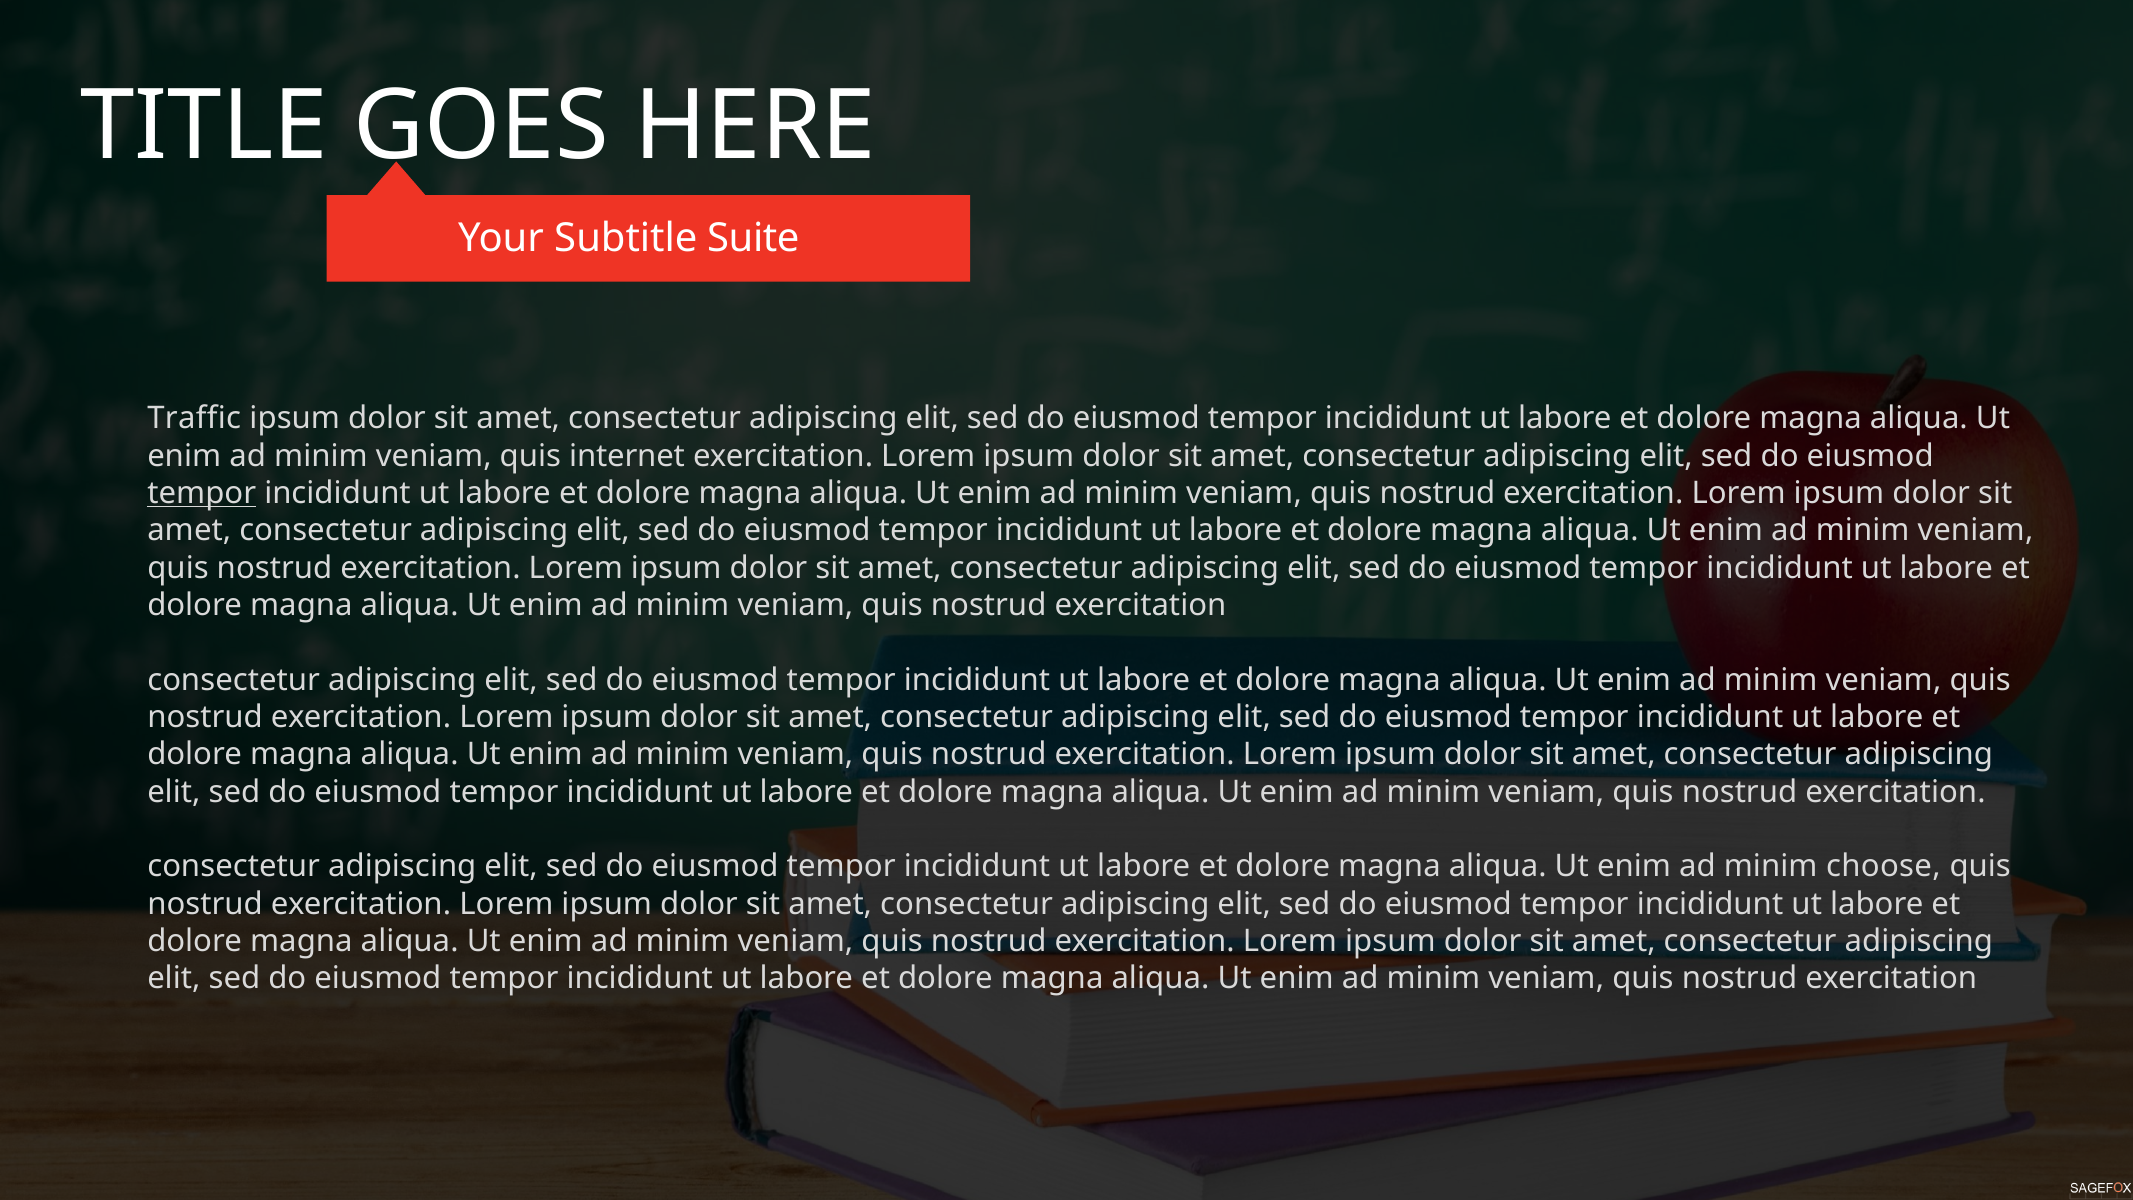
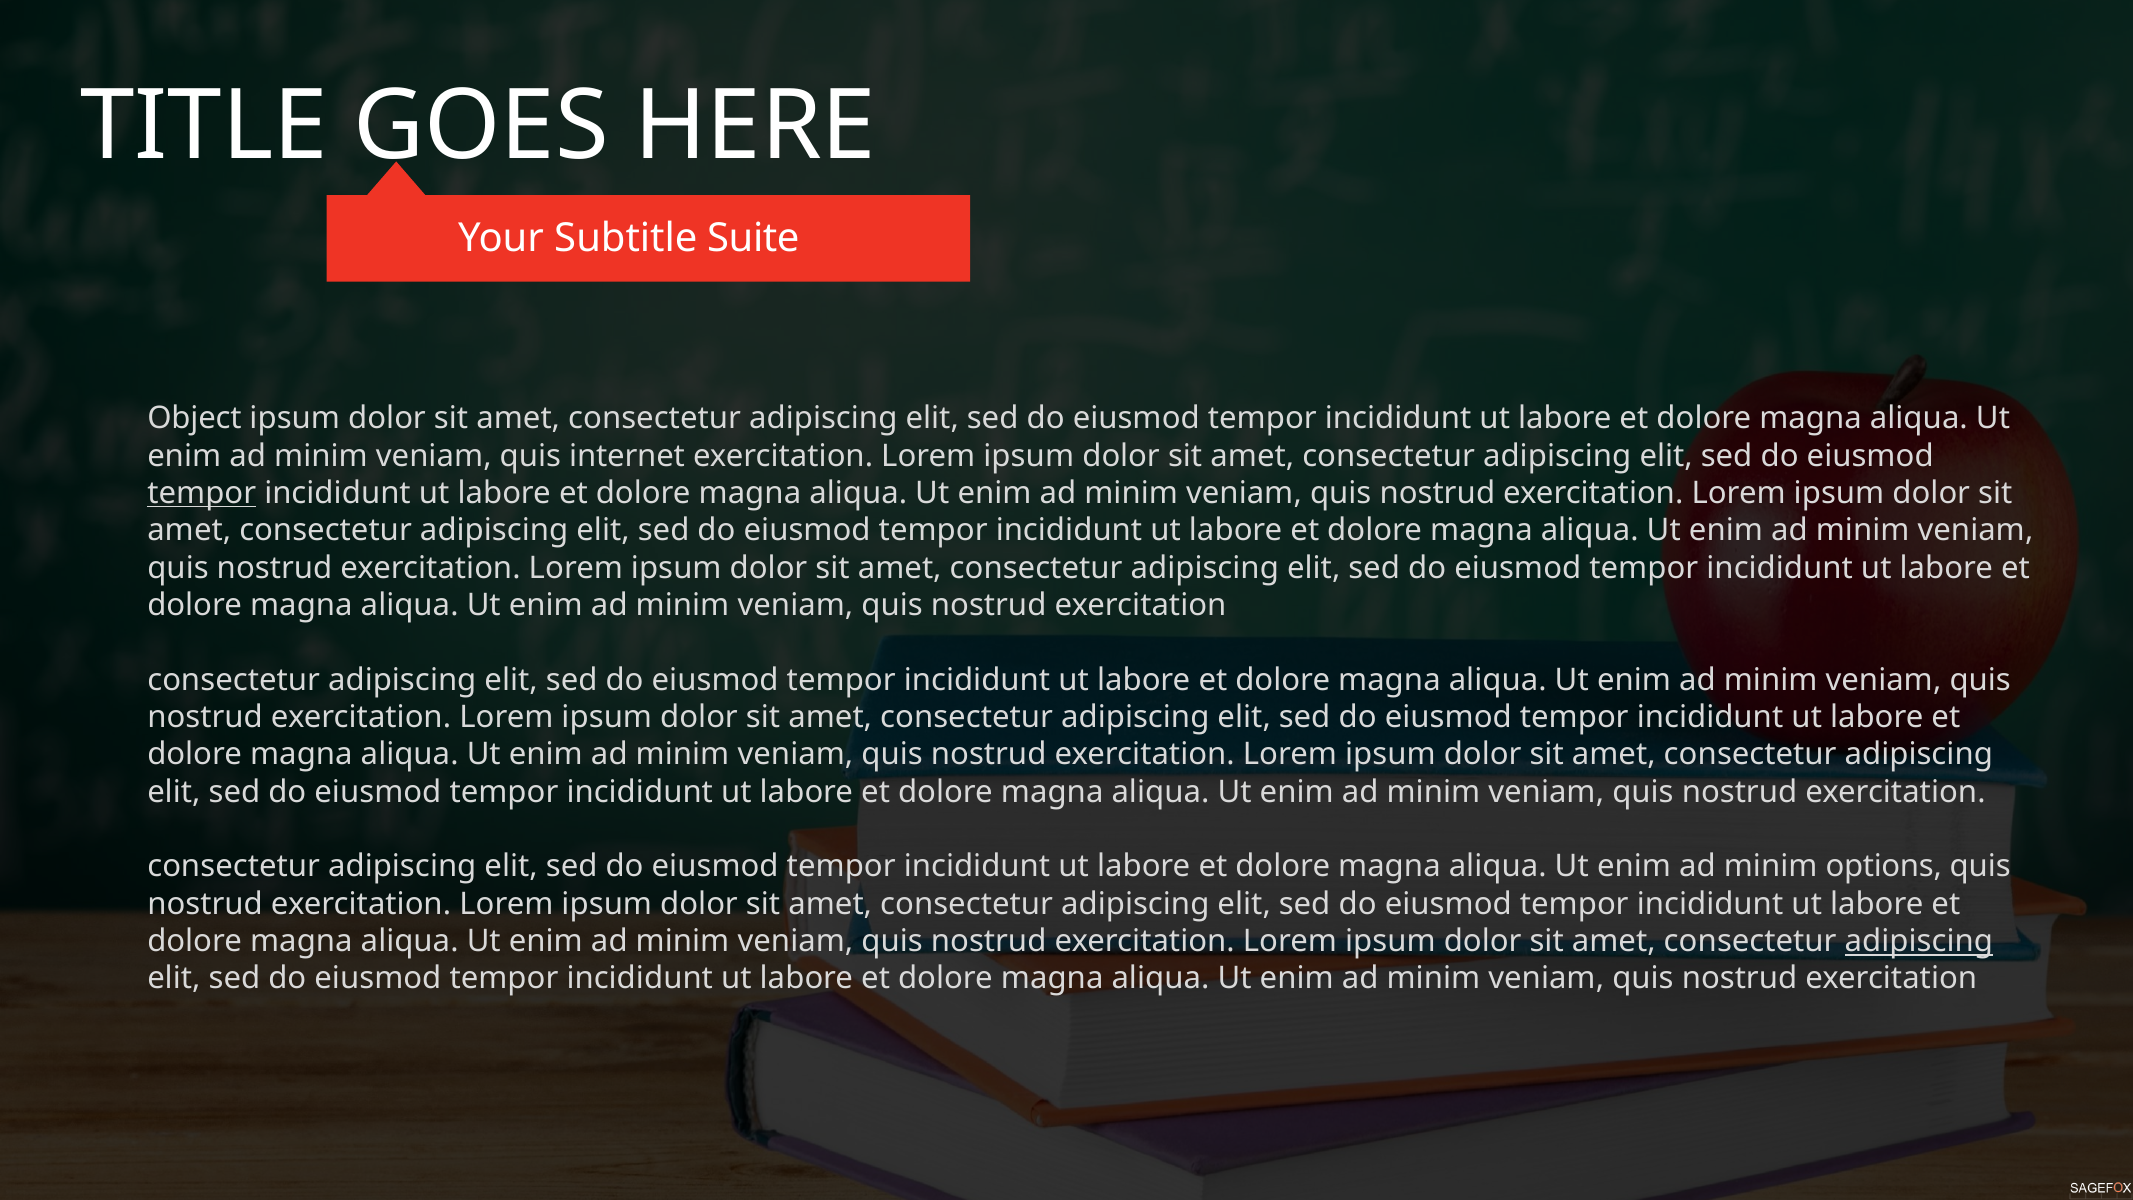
Traffic: Traffic -> Object (195, 418)
choose: choose -> options (1884, 867)
adipiscing underline: none -> present (1919, 941)
